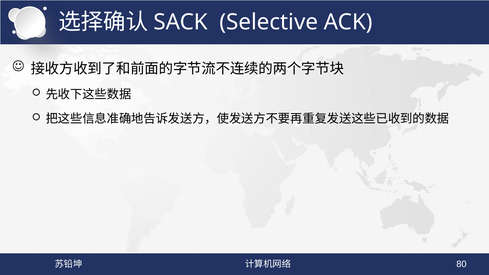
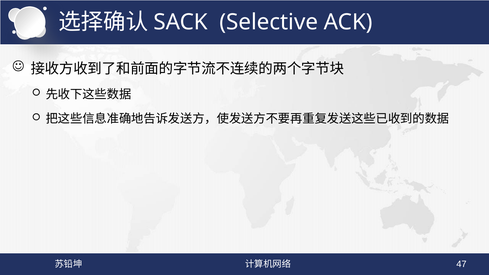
80: 80 -> 47 (461, 264)
